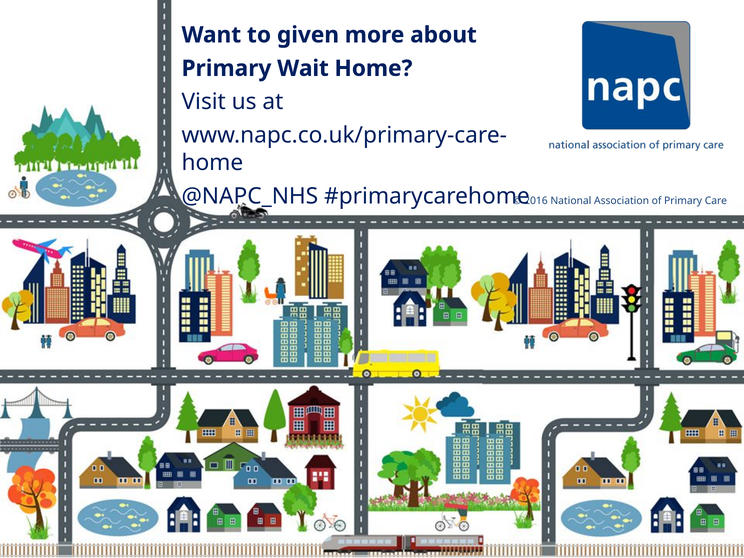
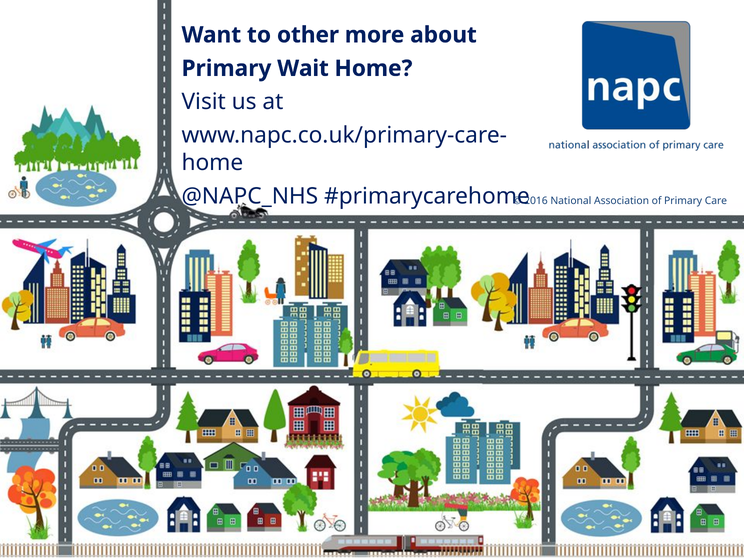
given: given -> other (308, 35)
